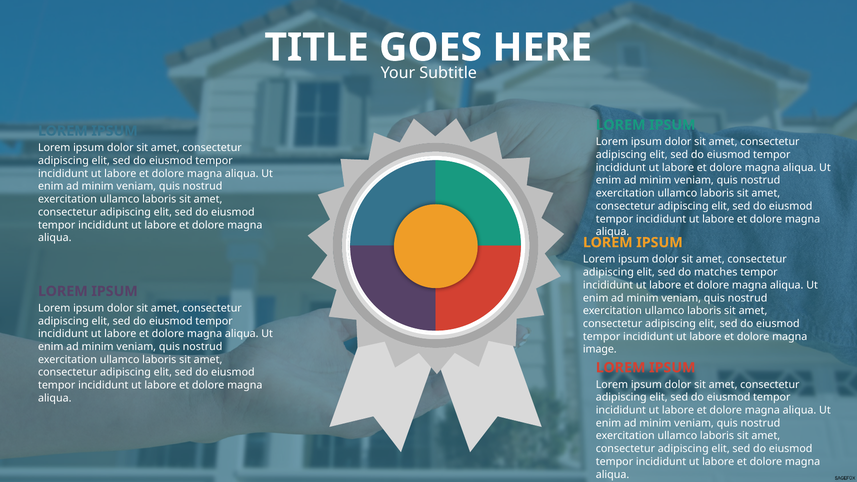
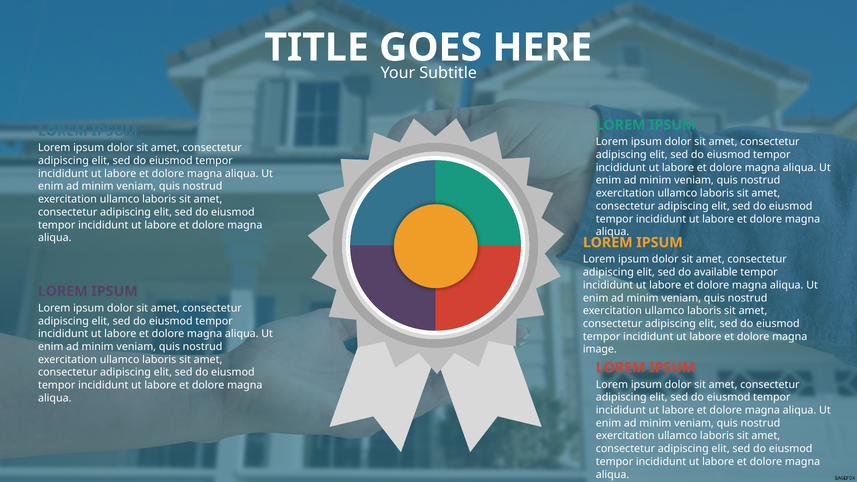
matches: matches -> available (716, 272)
